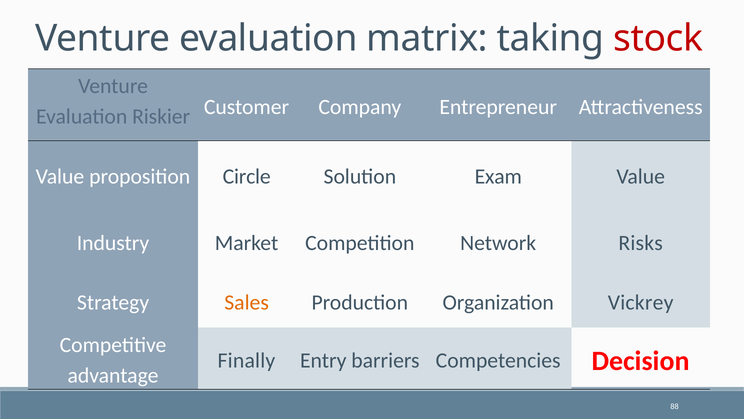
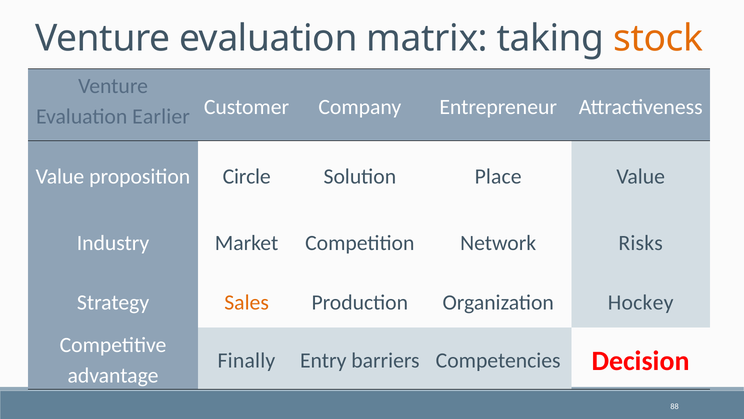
stock colour: red -> orange (658, 38)
Riskier: Riskier -> Earlier (161, 117)
Exam: Exam -> Place (498, 176)
Vickrey: Vickrey -> Hockey (641, 302)
